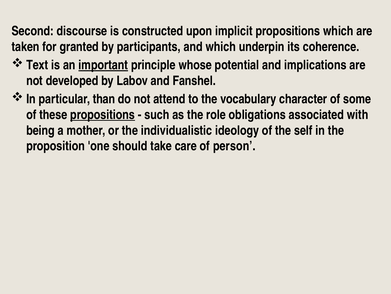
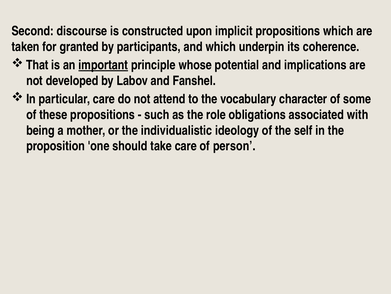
Text: Text -> That (37, 65)
particular than: than -> care (104, 99)
propositions underline: present -> none (103, 114)
